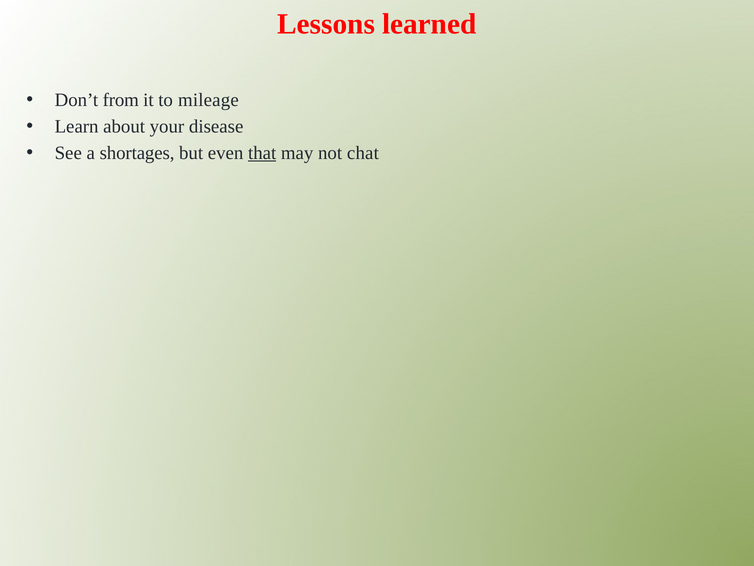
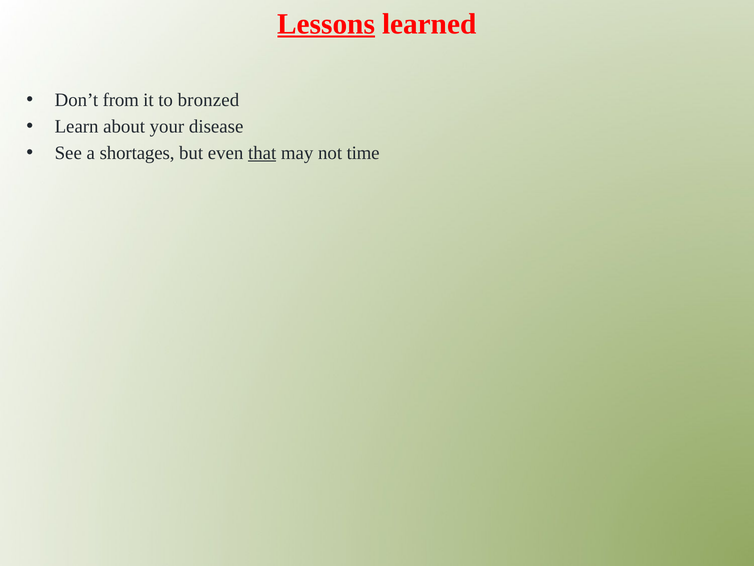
Lessons underline: none -> present (326, 24)
mileage: mileage -> bronzed (208, 100)
chat: chat -> time (363, 153)
